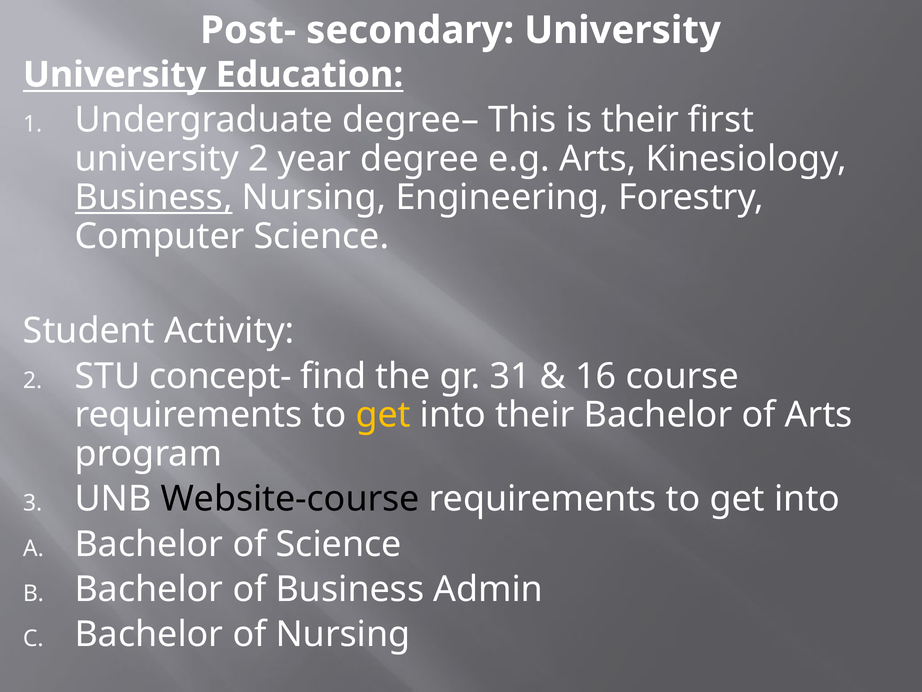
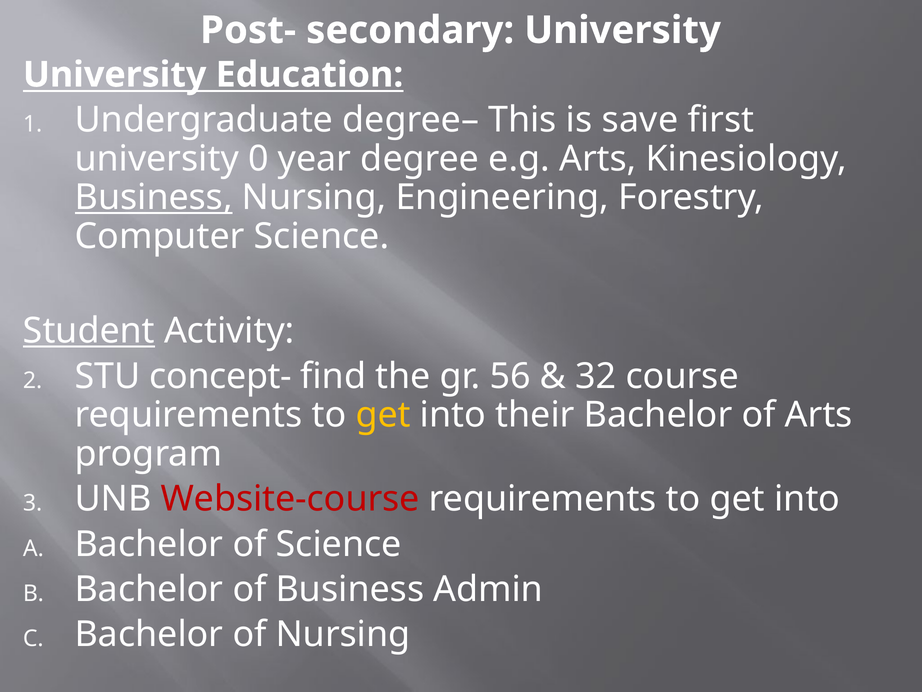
is their: their -> save (640, 120)
university 2: 2 -> 0 (258, 159)
Student underline: none -> present (89, 331)
31: 31 -> 56 (510, 376)
16: 16 -> 32 (596, 376)
Website-course colour: black -> red (290, 499)
